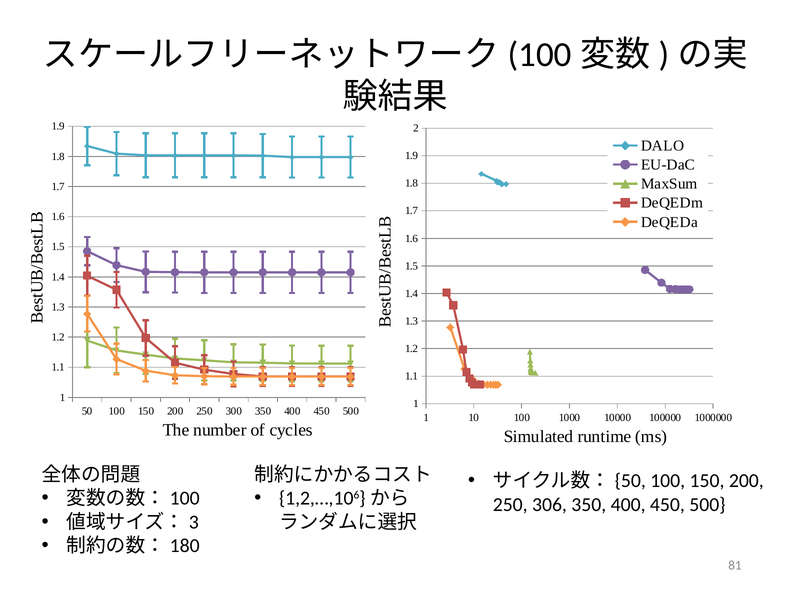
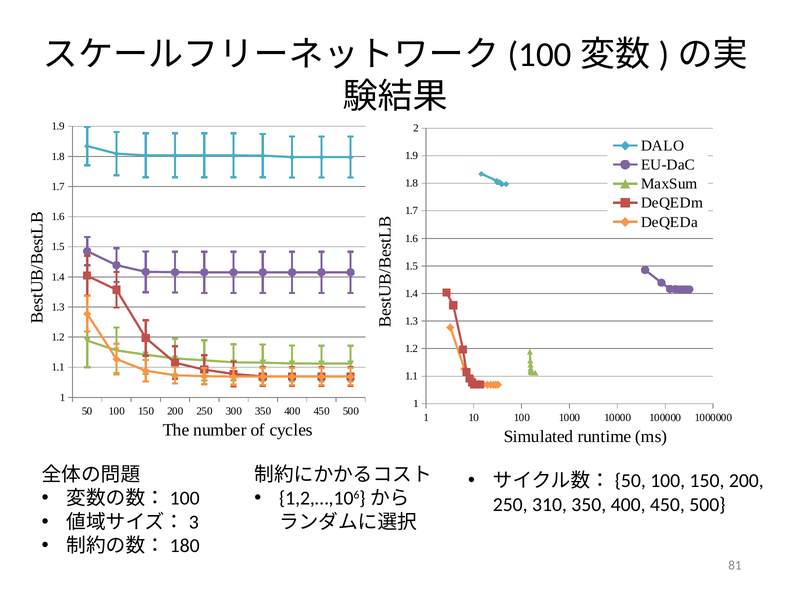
306: 306 -> 310 (549, 504)
